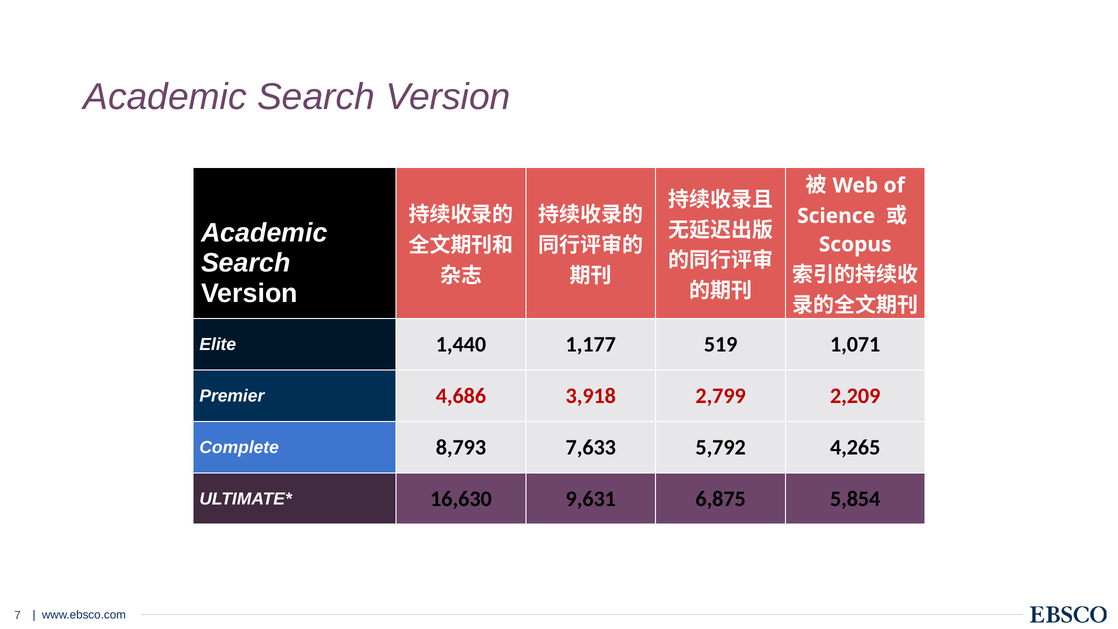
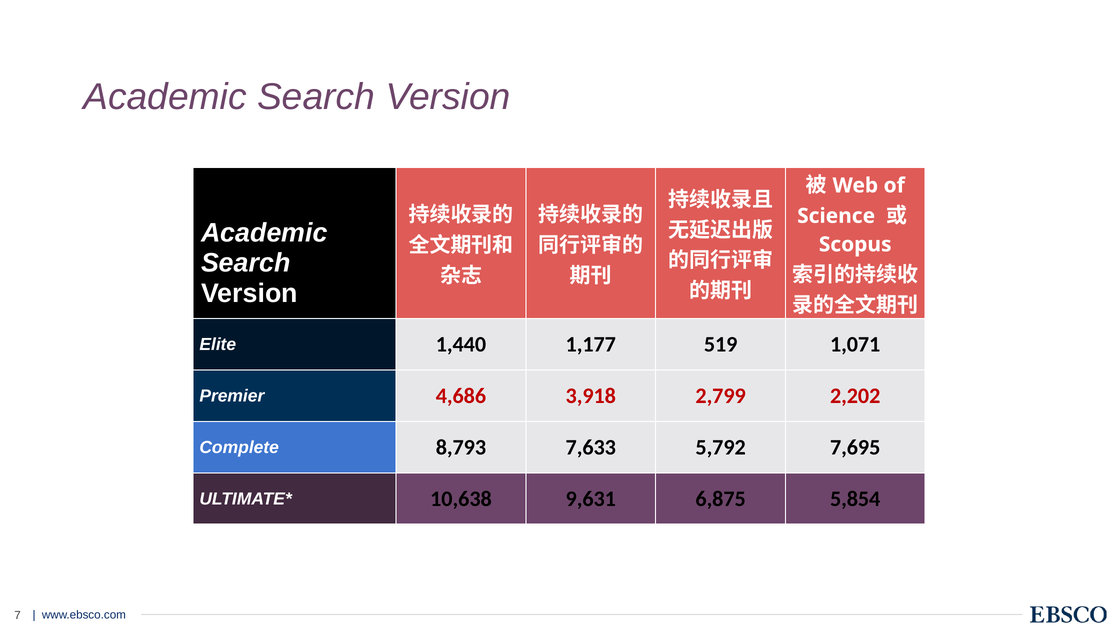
2,209: 2,209 -> 2,202 (855, 396)
4,265: 4,265 -> 7,695 (855, 447)
16,630: 16,630 -> 10,638 (461, 499)
